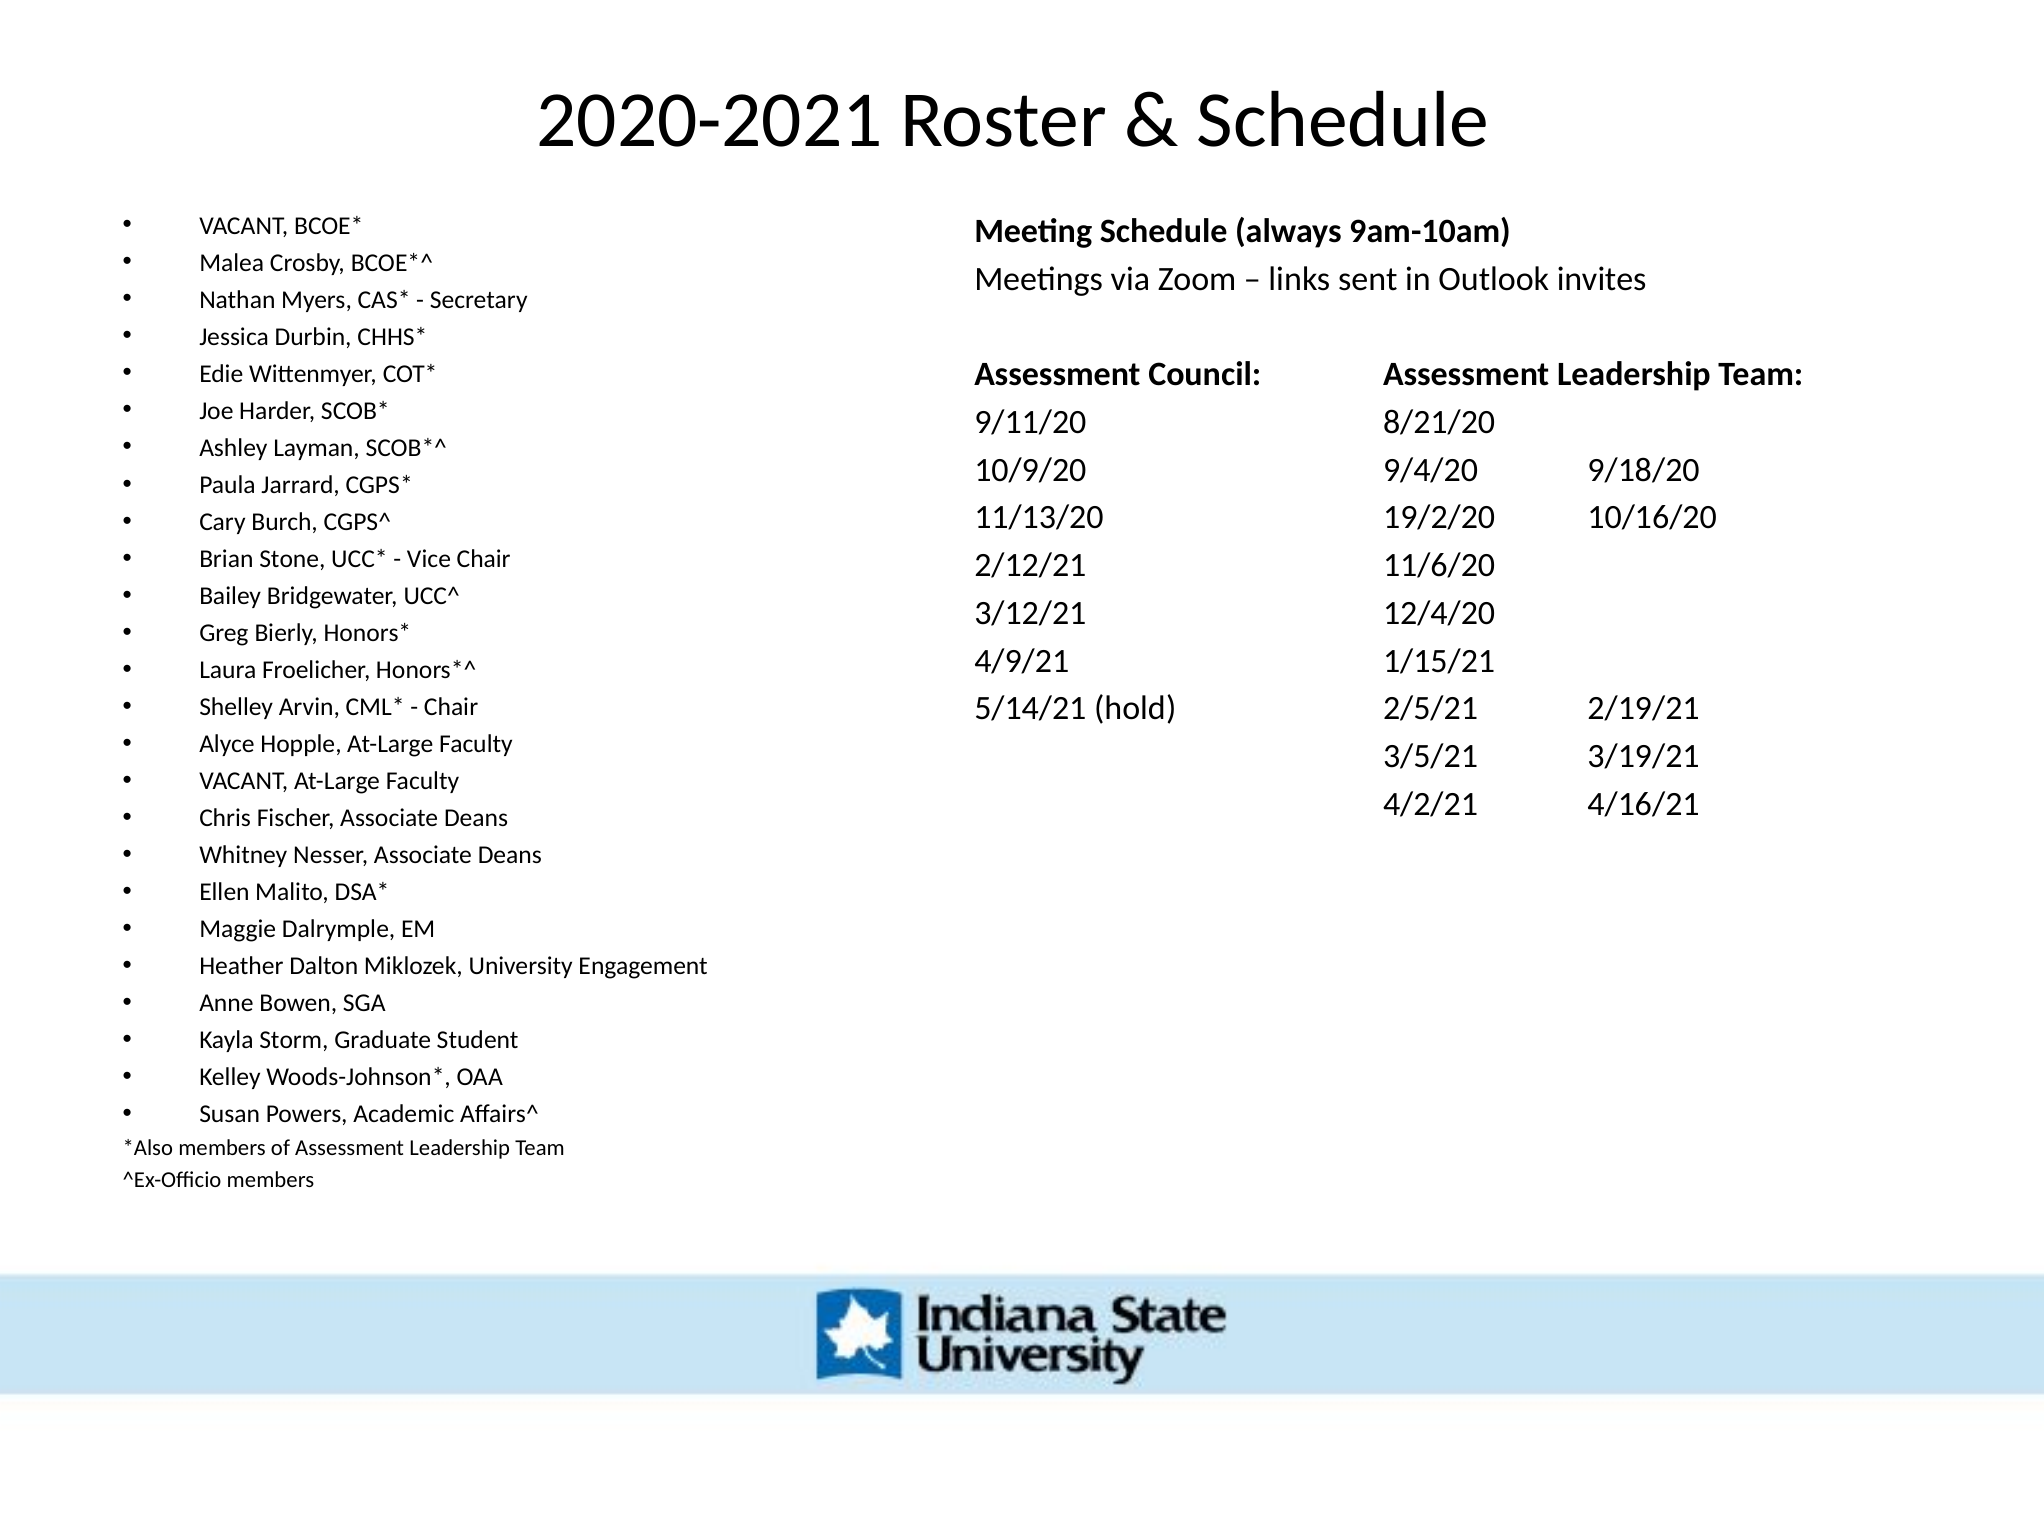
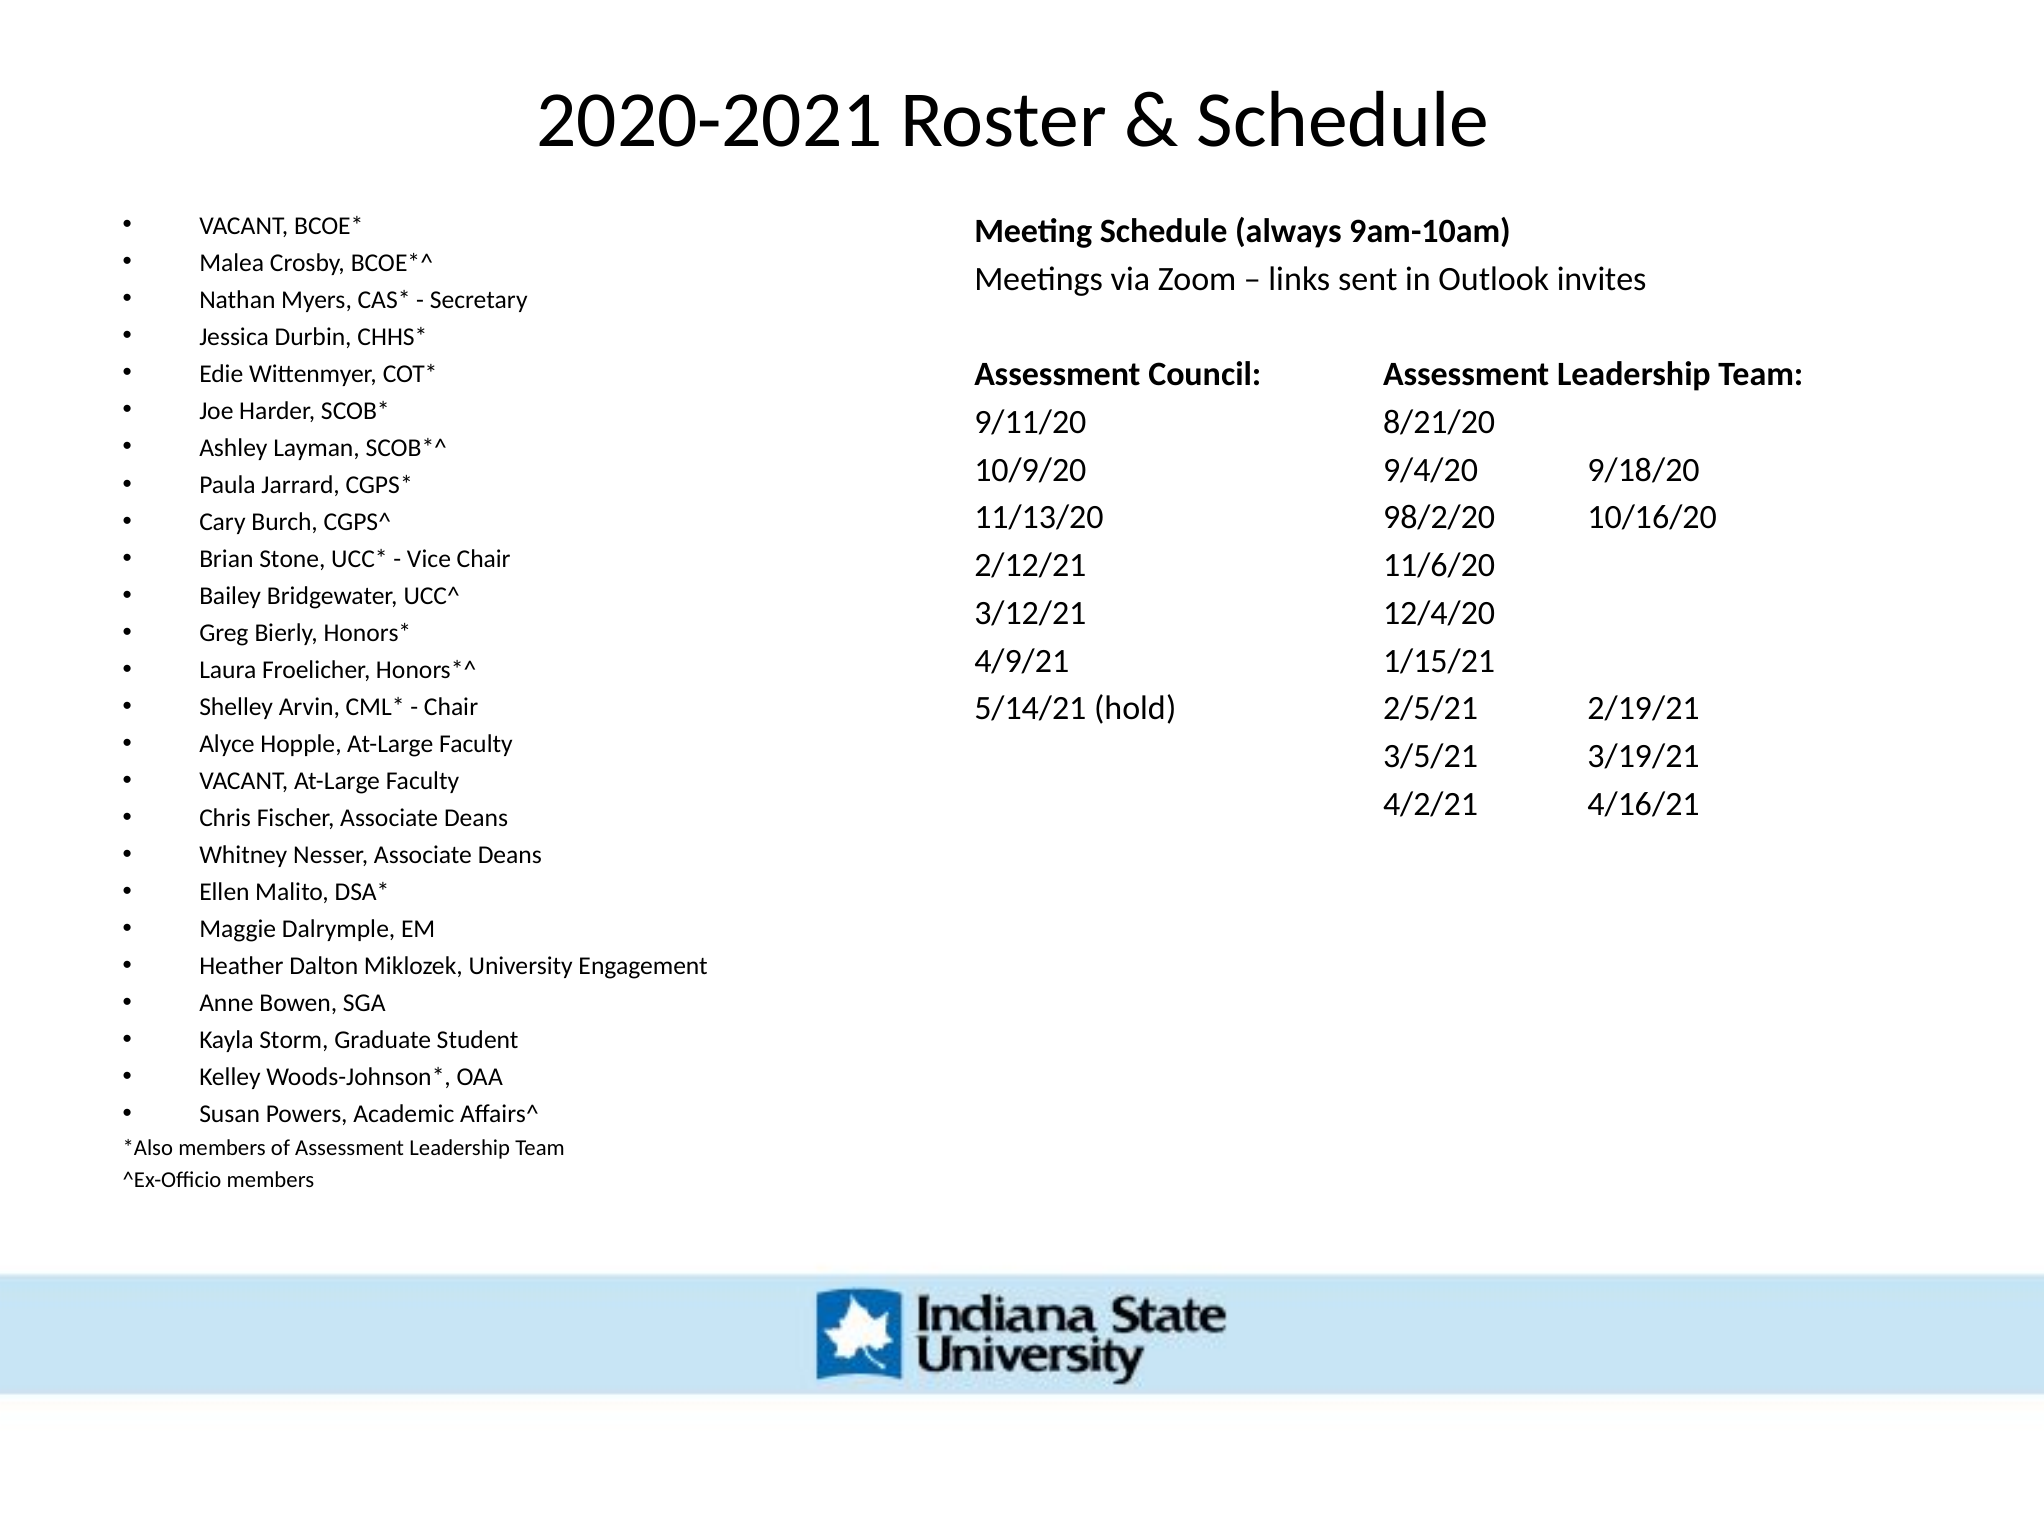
19/2/20: 19/2/20 -> 98/2/20 (1439, 518)
